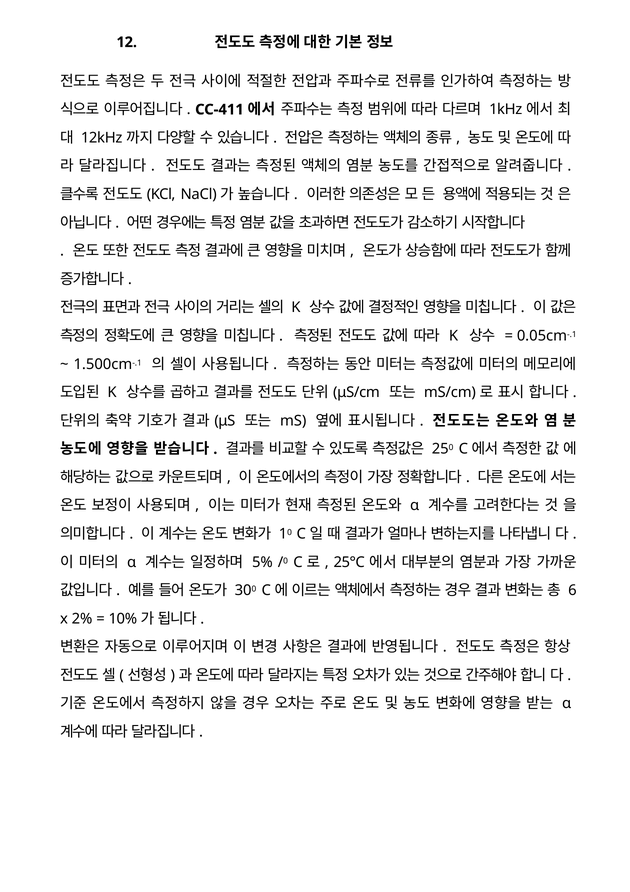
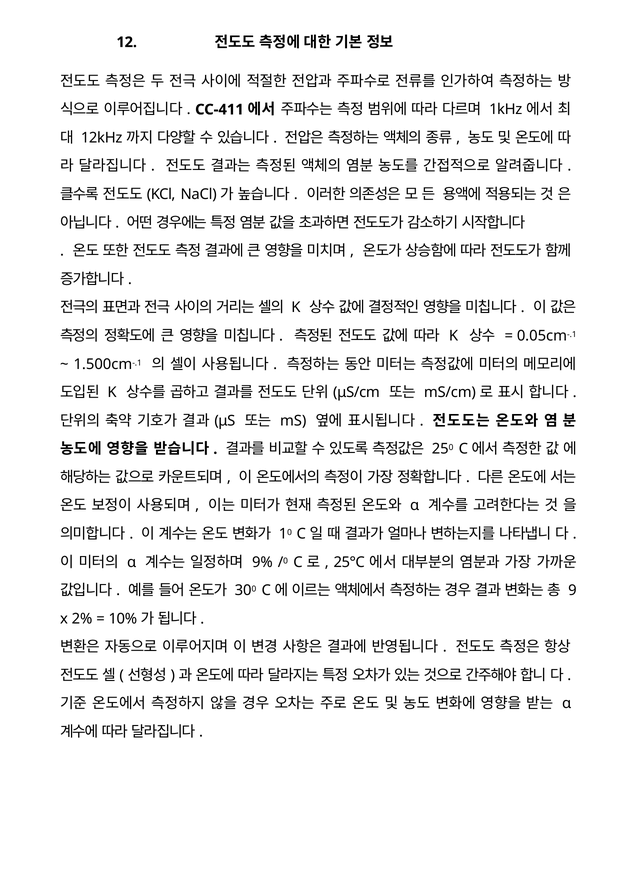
5%: 5% -> 9% (262, 562)
6: 6 -> 9 (572, 590)
